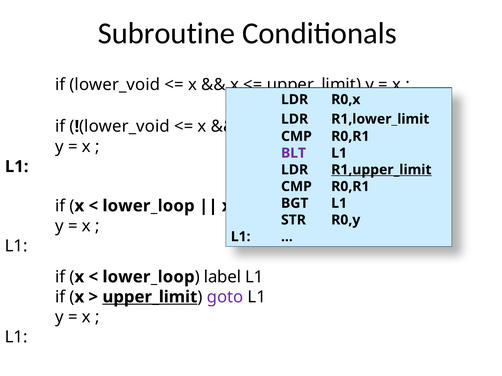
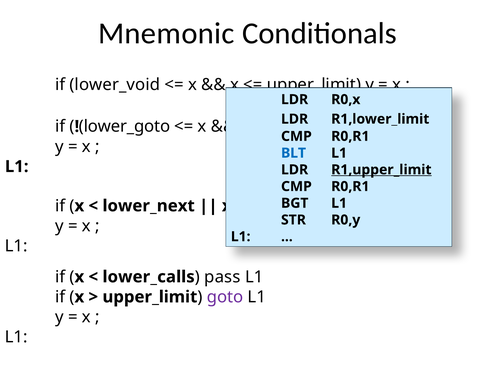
Subroutine: Subroutine -> Mnemonic (166, 34)
lower_void: lower_void -> lower_goto (125, 127)
BLT colour: purple -> blue (293, 153)
lower_loop: lower_loop -> lower_next (149, 206)
lower_loop: lower_loop -> lower_calls (149, 277)
label: label -> pass (222, 277)
upper_limit underline: present -> none (150, 297)
